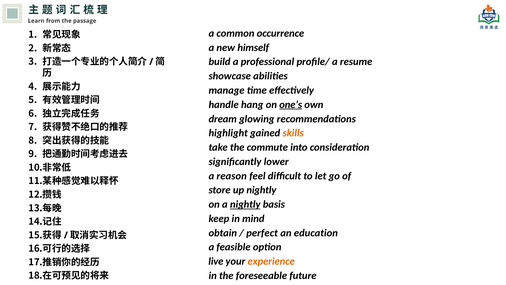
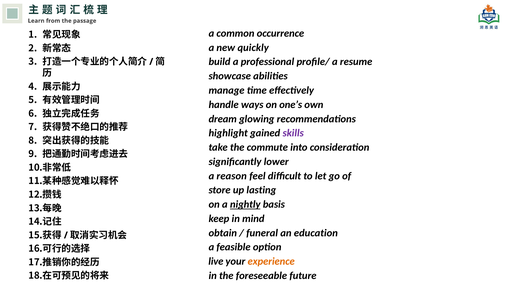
himself: himself -> quickly (253, 48)
hang: hang -> ways (252, 104)
one’s underline: present -> none (291, 104)
skills colour: orange -> purple (293, 133)
up nightly: nightly -> lasting (261, 190)
perfect: perfect -> funeral (262, 233)
